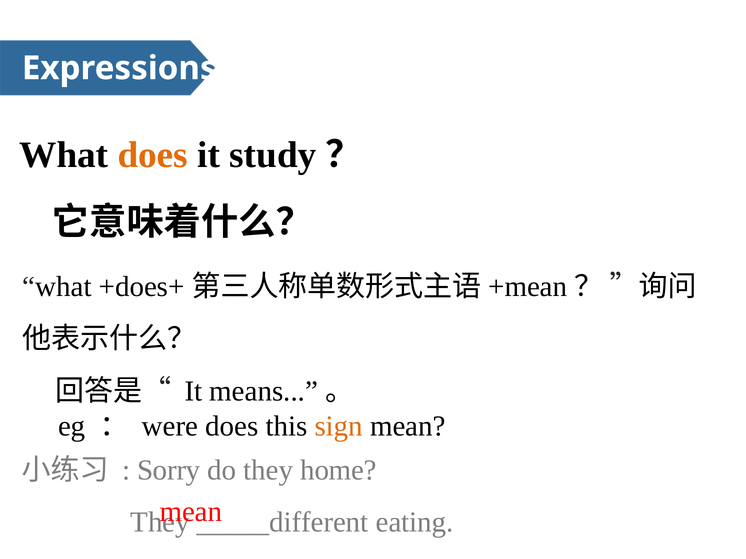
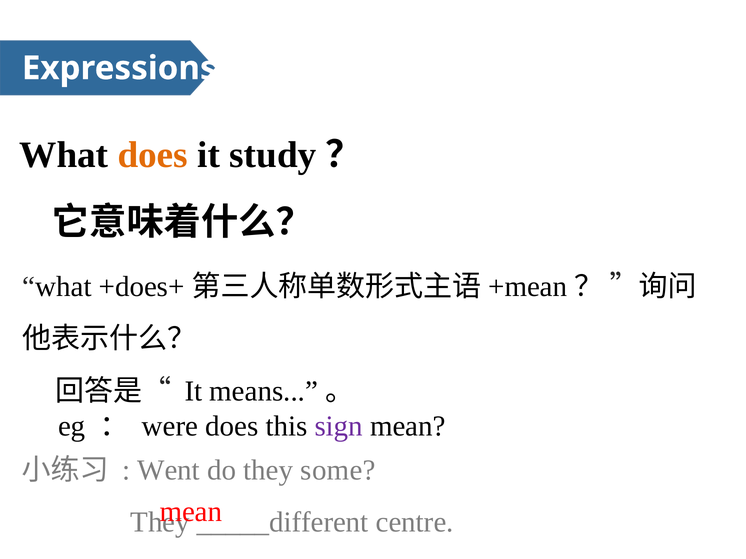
sign colour: orange -> purple (339, 427)
Sorry: Sorry -> Went (169, 470)
home: home -> some (338, 470)
eating: eating -> centre (415, 523)
